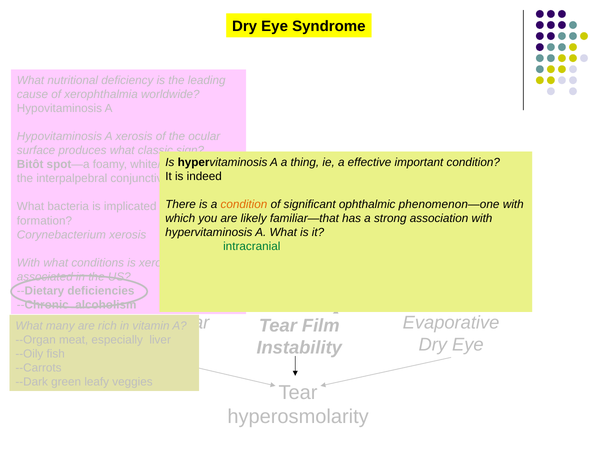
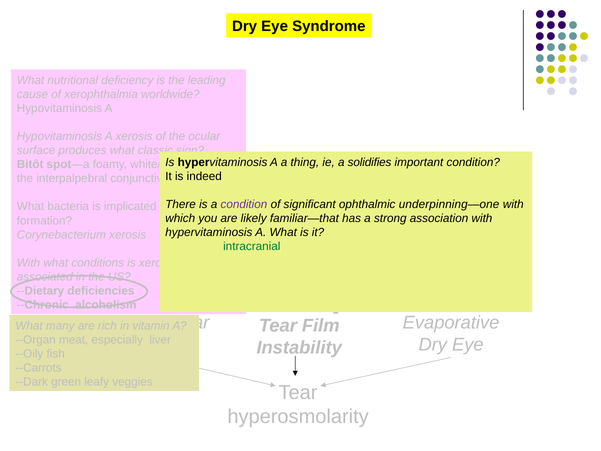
effective: effective -> solidifies (370, 162)
condition colour: orange -> purple (244, 204)
phenomenon—one: phenomenon—one -> underpinning—one (449, 204)
